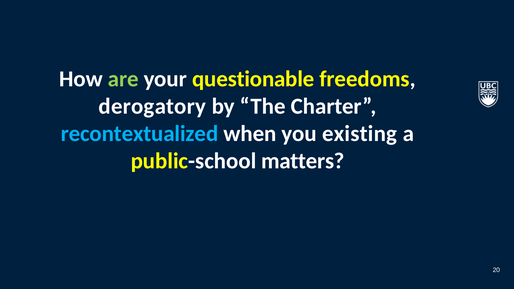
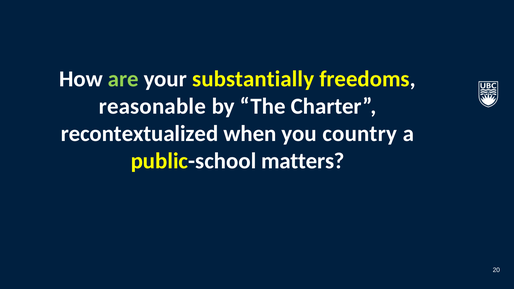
questionable: questionable -> substantially (253, 79)
derogatory: derogatory -> reasonable (152, 106)
recontextualized colour: light blue -> white (139, 134)
existing: existing -> country (360, 134)
